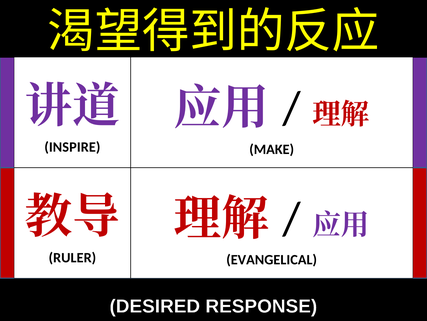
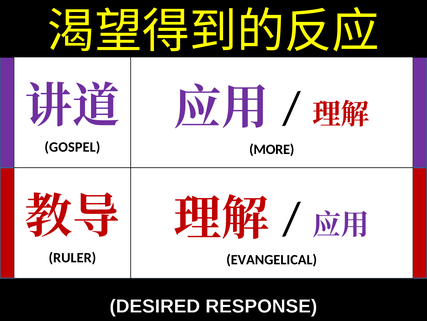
INSPIRE: INSPIRE -> GOSPEL (72, 147)
MAKE: MAKE -> MORE (272, 149)
